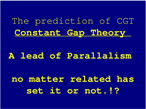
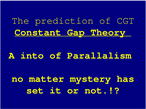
lead: lead -> into (32, 56)
related: related -> mystery (91, 79)
